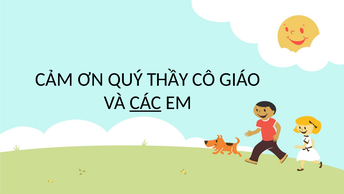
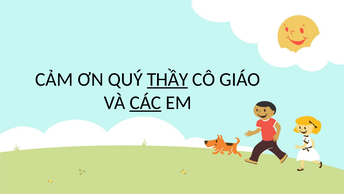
THẦY underline: none -> present (168, 79)
